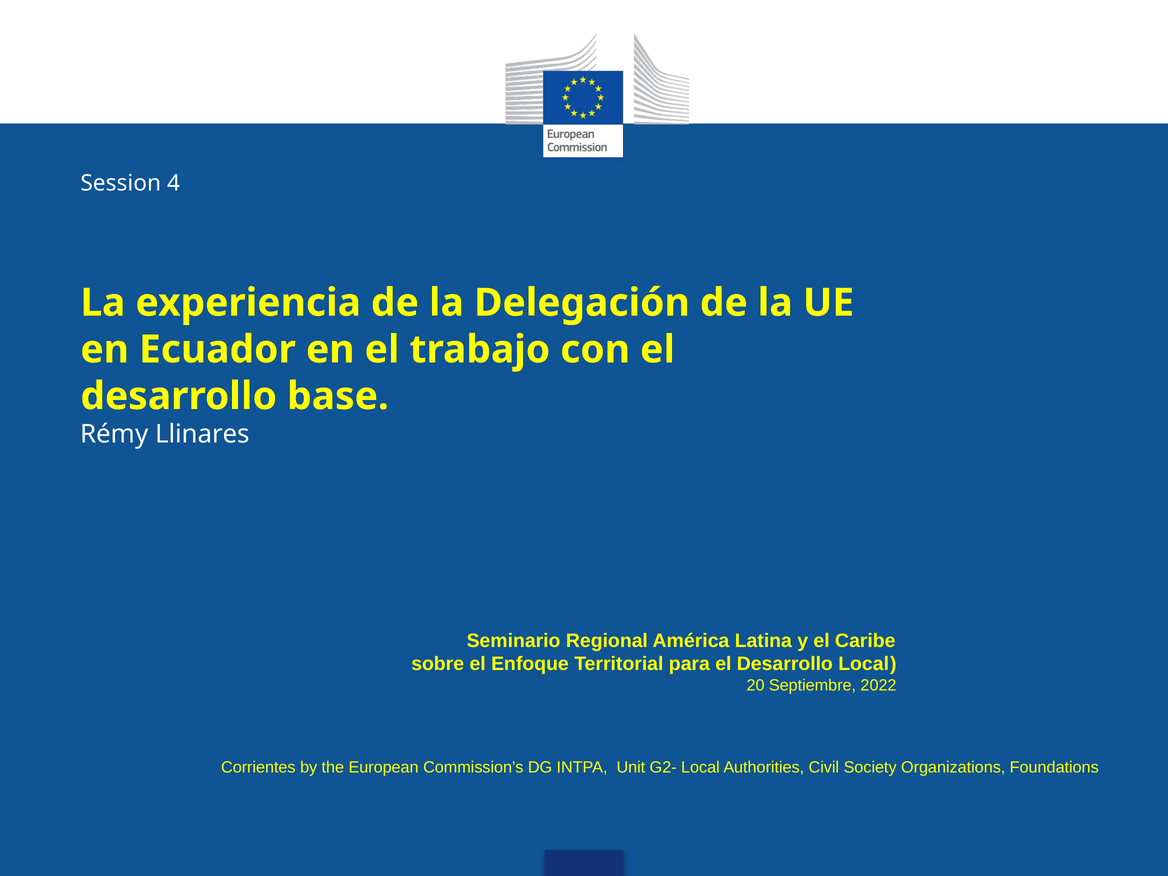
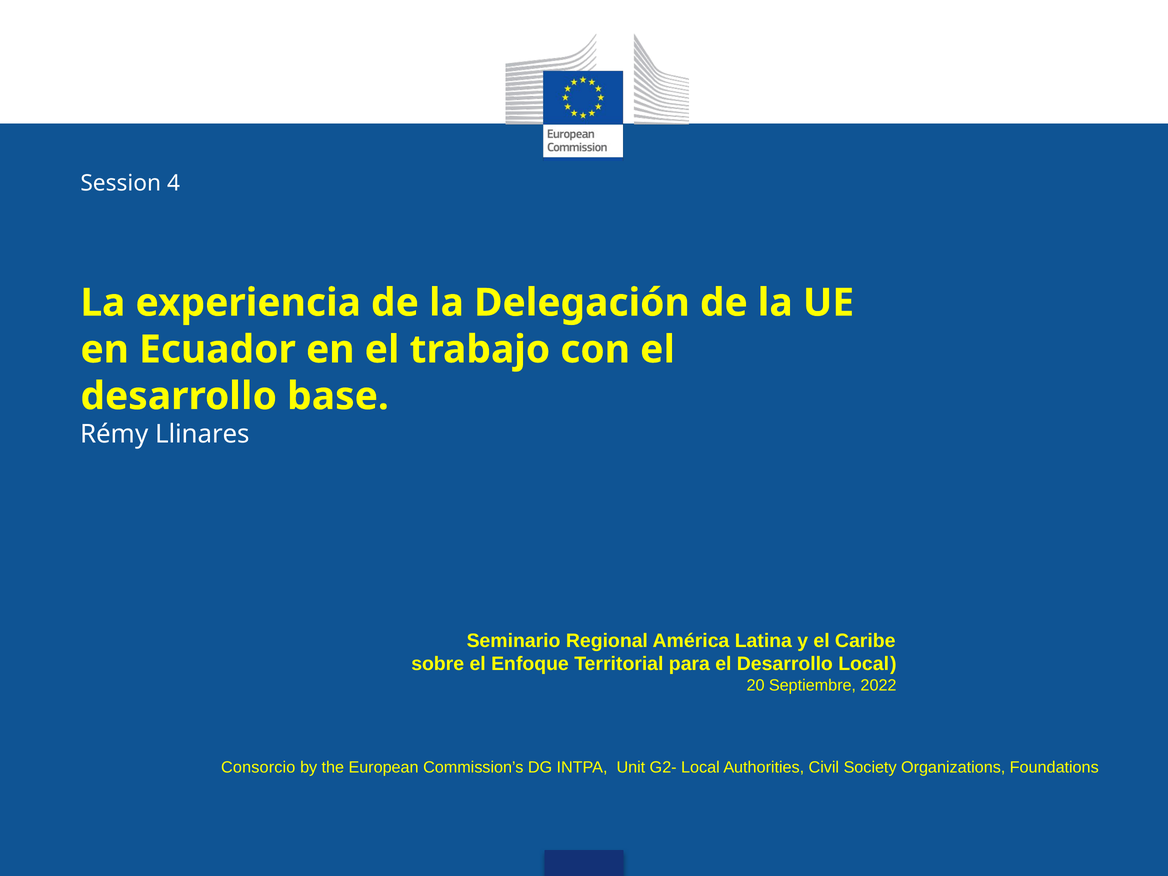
Corrientes: Corrientes -> Consorcio (258, 767)
